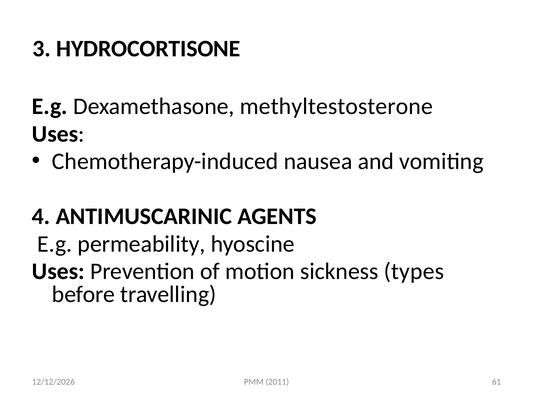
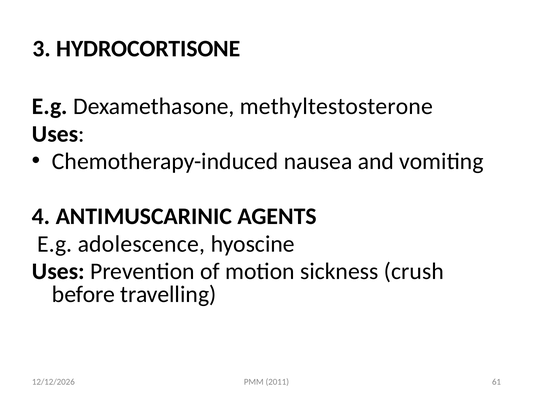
permeability: permeability -> adolescence (141, 244)
types: types -> crush (414, 271)
